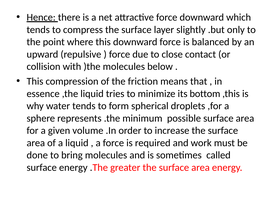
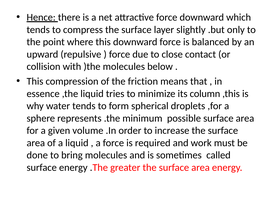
bottom: bottom -> column (205, 94)
